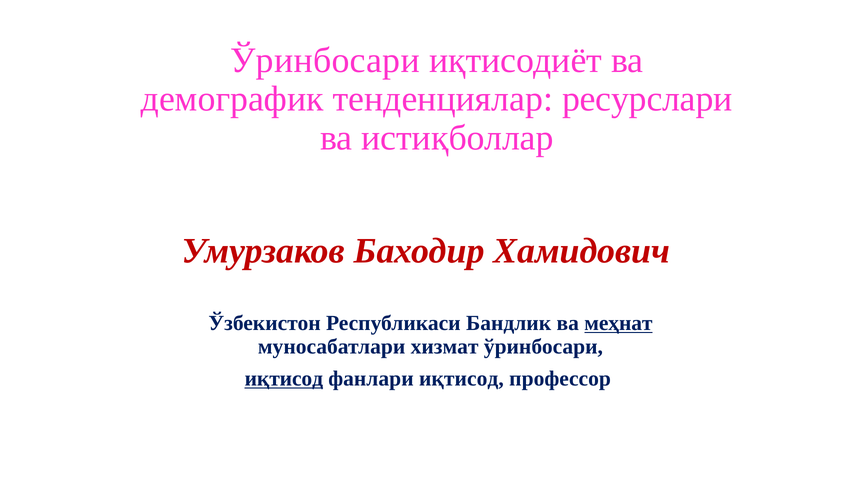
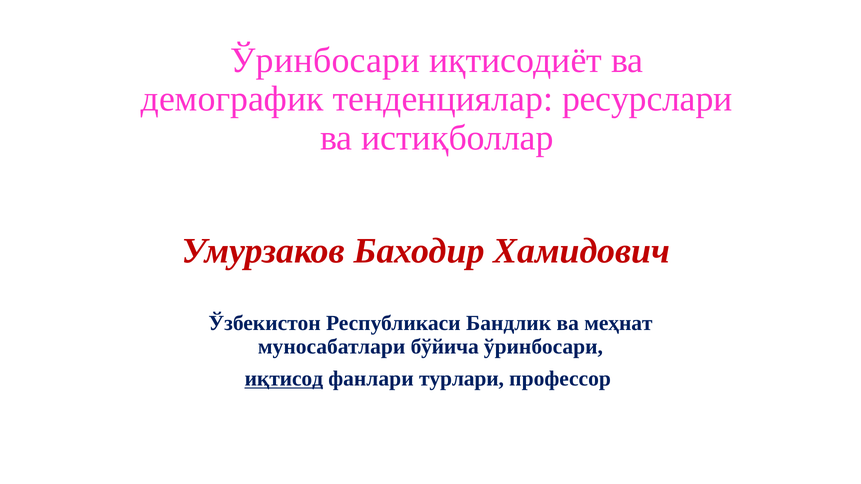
меҳнат underline: present -> none (618, 323)
хизмат: хизмат -> бўйича (445, 347)
фанлари иқтисод: иқтисод -> турлари (461, 379)
